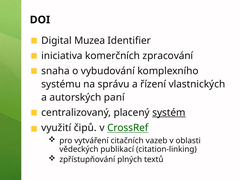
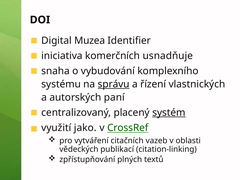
zpracování: zpracování -> usnadňuje (168, 56)
správu underline: none -> present (114, 84)
čipů: čipů -> jako (85, 128)
